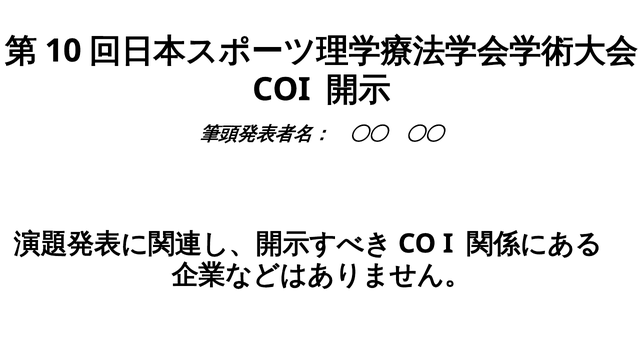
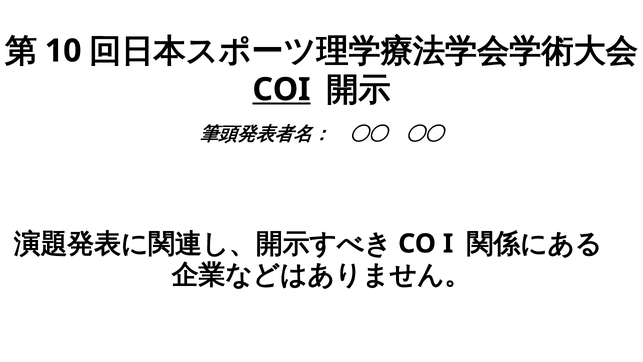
COI underline: none -> present (281, 89)
